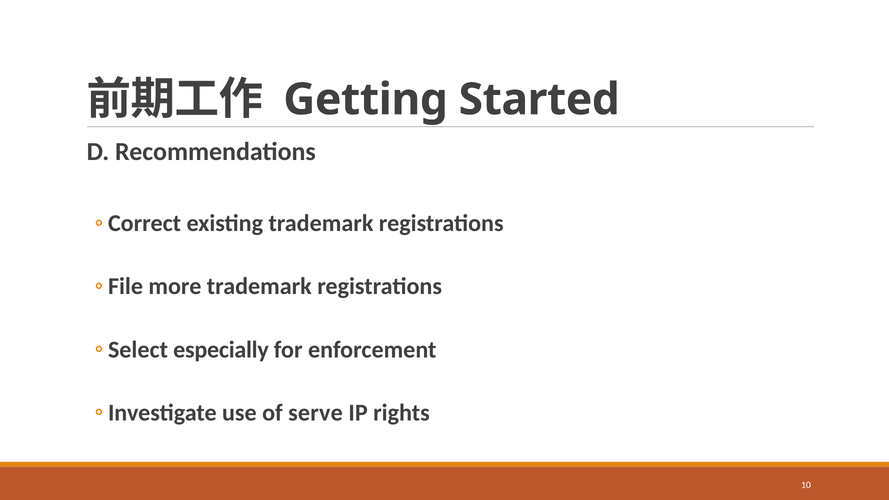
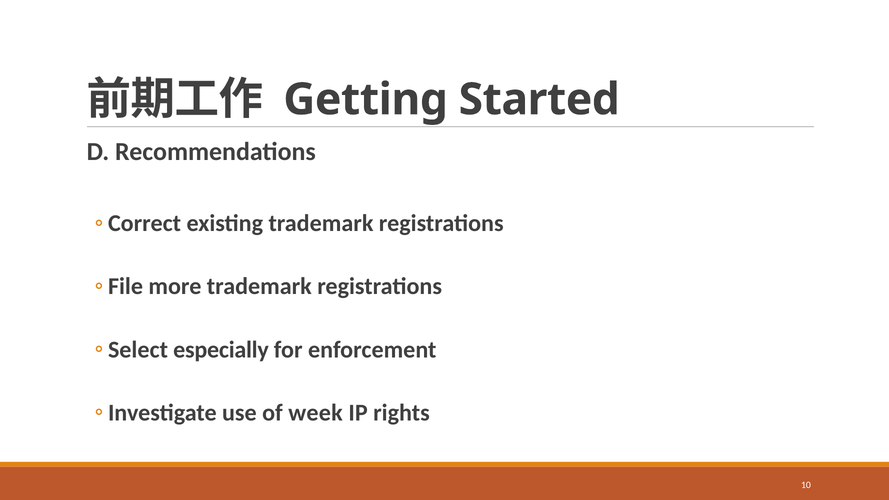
serve: serve -> week (315, 413)
